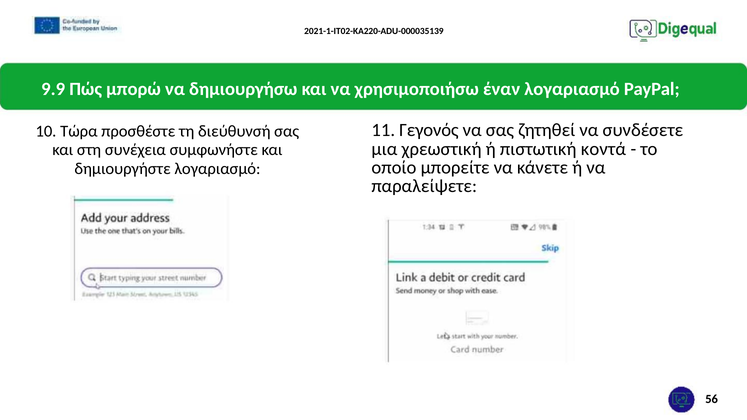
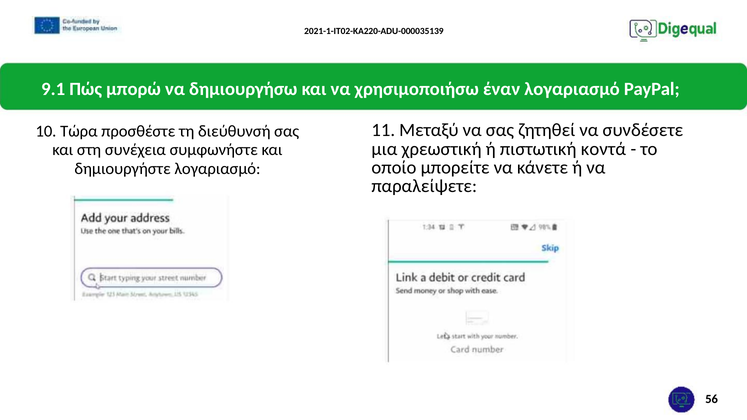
9.9: 9.9 -> 9.1 (53, 89)
Γεγονός: Γεγονός -> Μεταξύ (429, 130)
